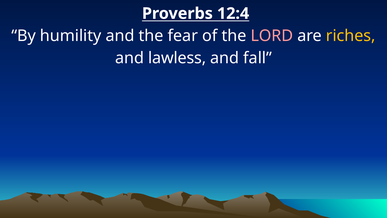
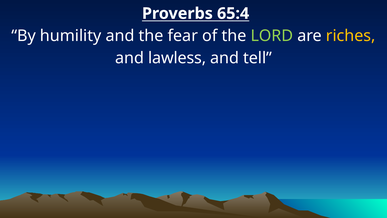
12:4: 12:4 -> 65:4 (233, 13)
LORD colour: pink -> light green (272, 36)
fall: fall -> tell (258, 58)
